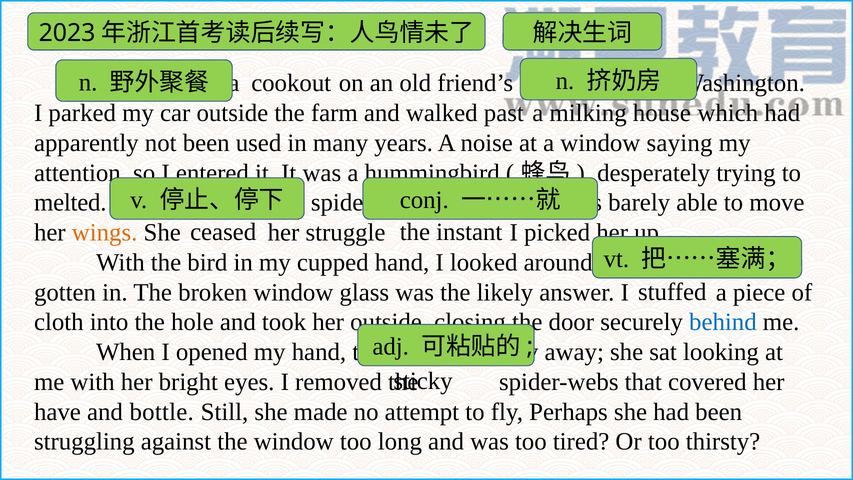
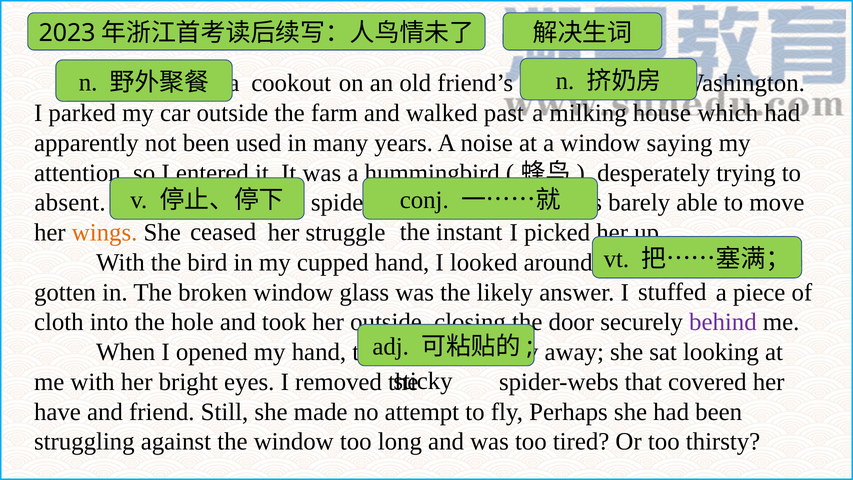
melted: melted -> absent (70, 203)
behind colour: blue -> purple (723, 322)
bottle: bottle -> friend (162, 412)
